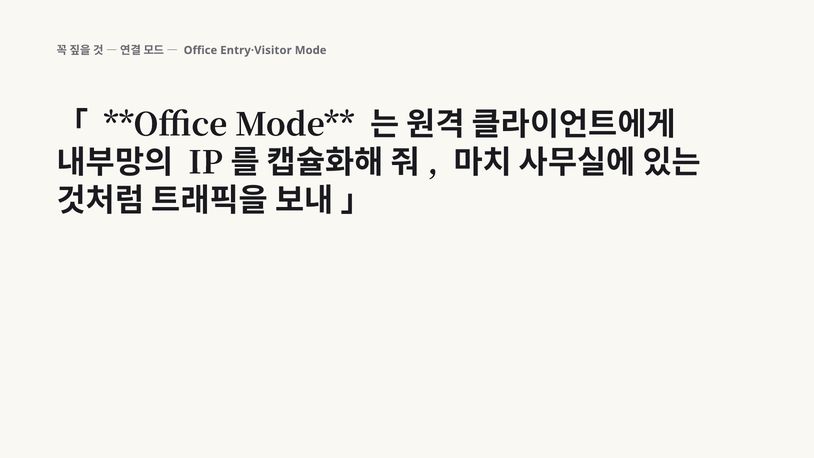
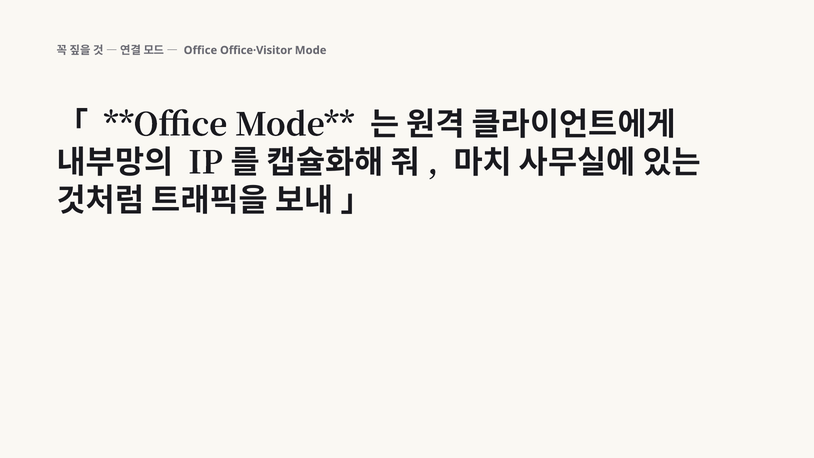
Entry·Visitor: Entry·Visitor -> Office·Visitor (256, 50)
